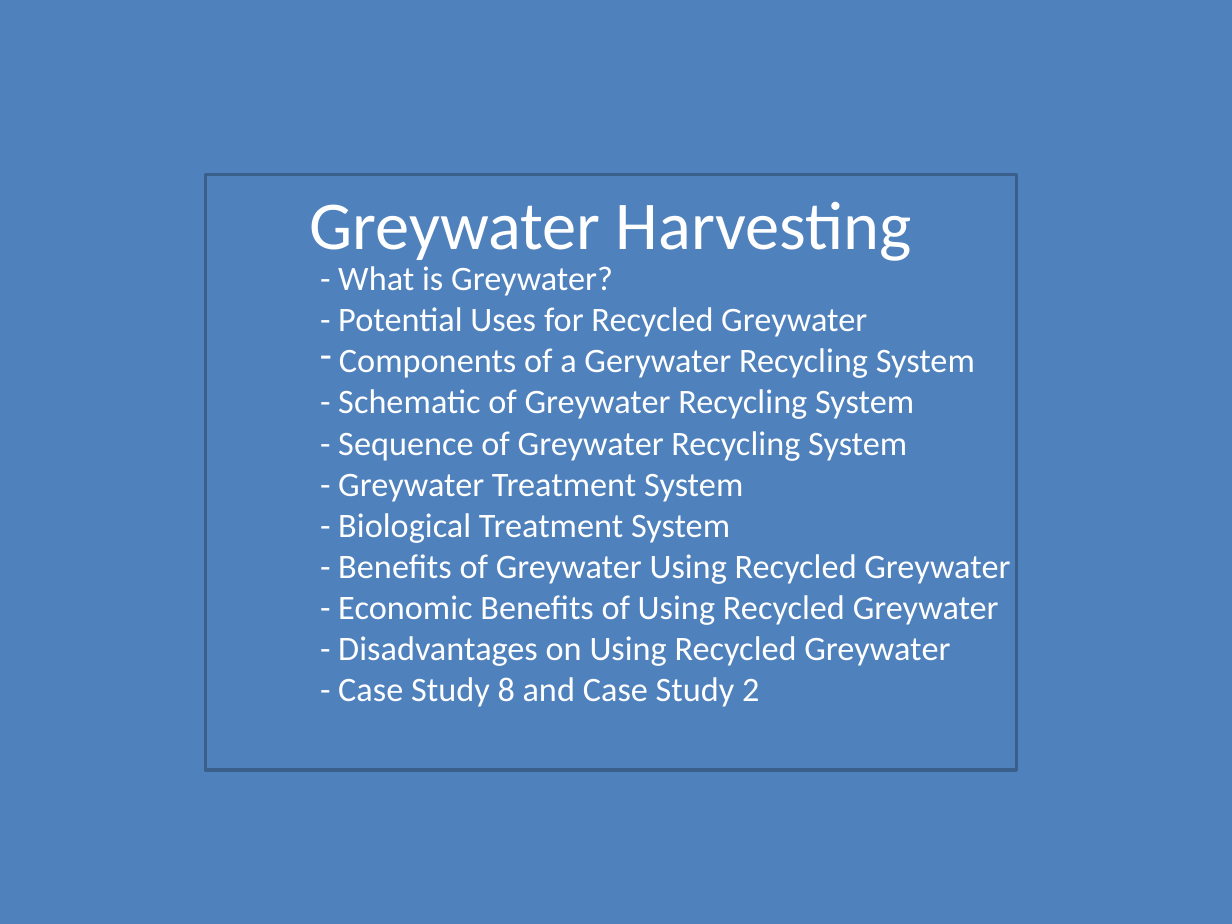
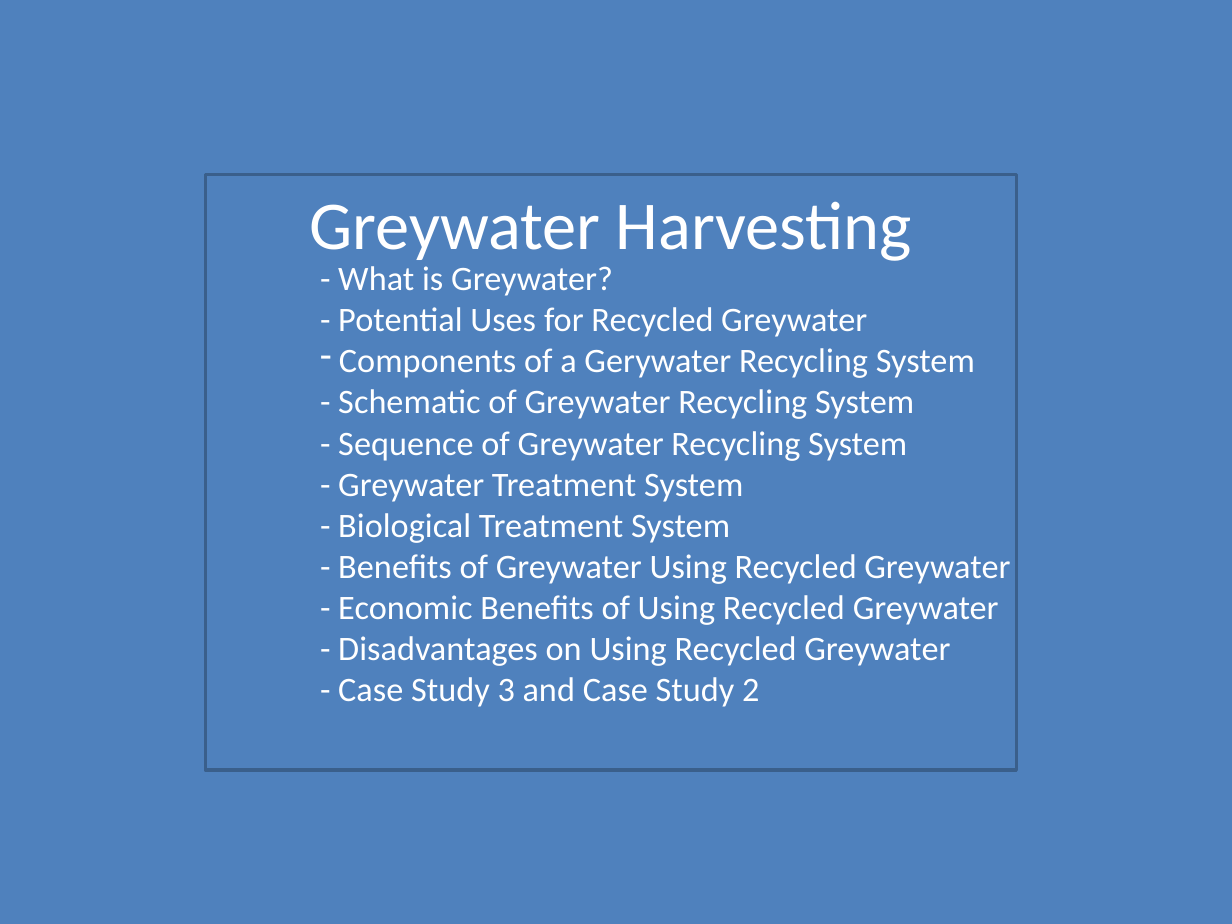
8: 8 -> 3 (506, 690)
